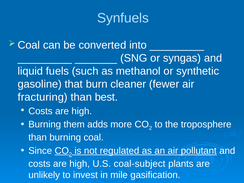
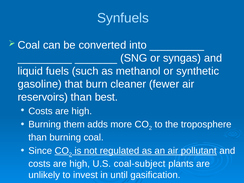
fracturing: fracturing -> reservoirs (43, 97)
mile: mile -> until (119, 175)
